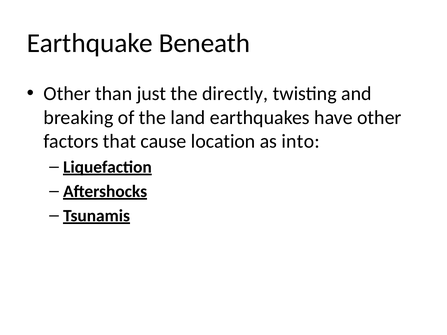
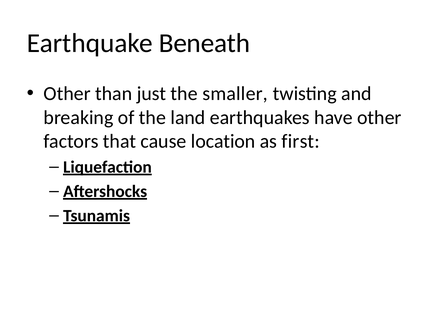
directly: directly -> smaller (235, 94)
into: into -> first (301, 141)
